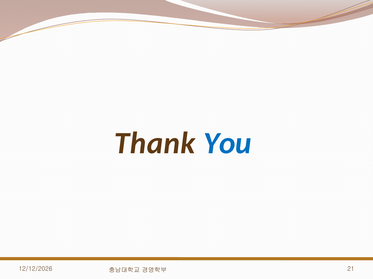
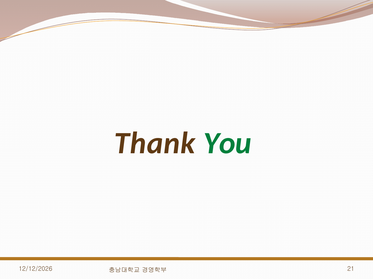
You colour: blue -> green (227, 144)
